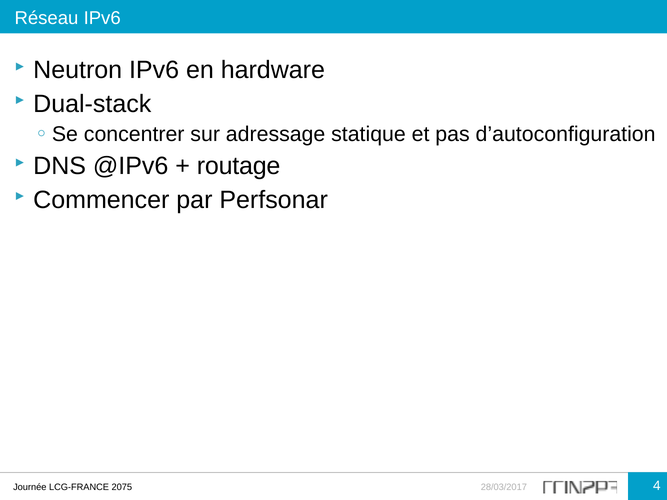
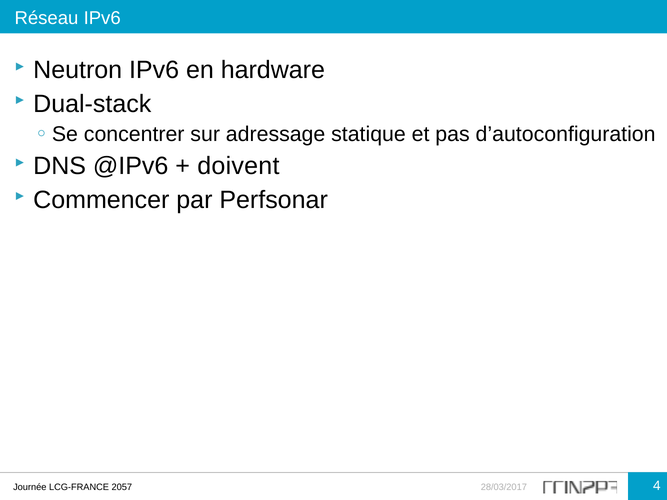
routage: routage -> doivent (238, 166)
2075: 2075 -> 2057 (122, 488)
